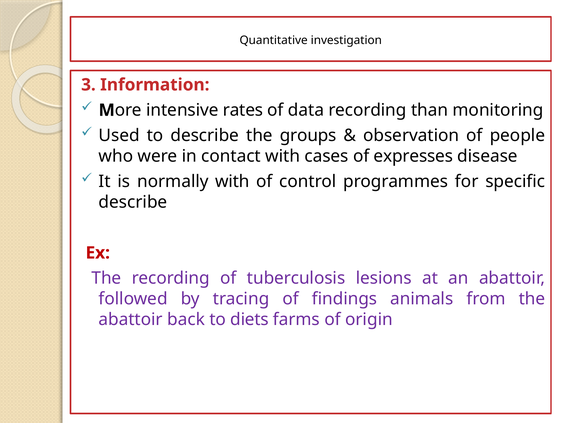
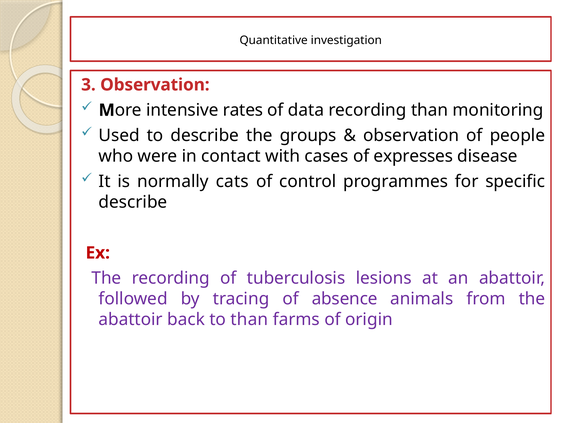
3 Information: Information -> Observation (155, 85)
normally with: with -> cats (232, 182)
findings: findings -> absence (345, 299)
to diets: diets -> than (249, 320)
